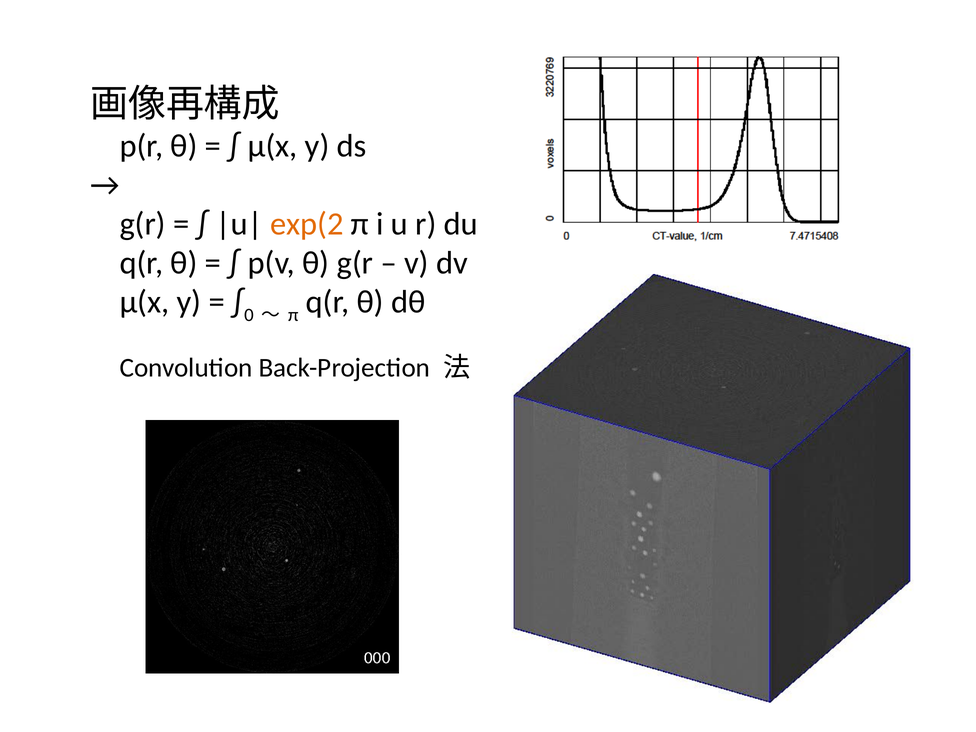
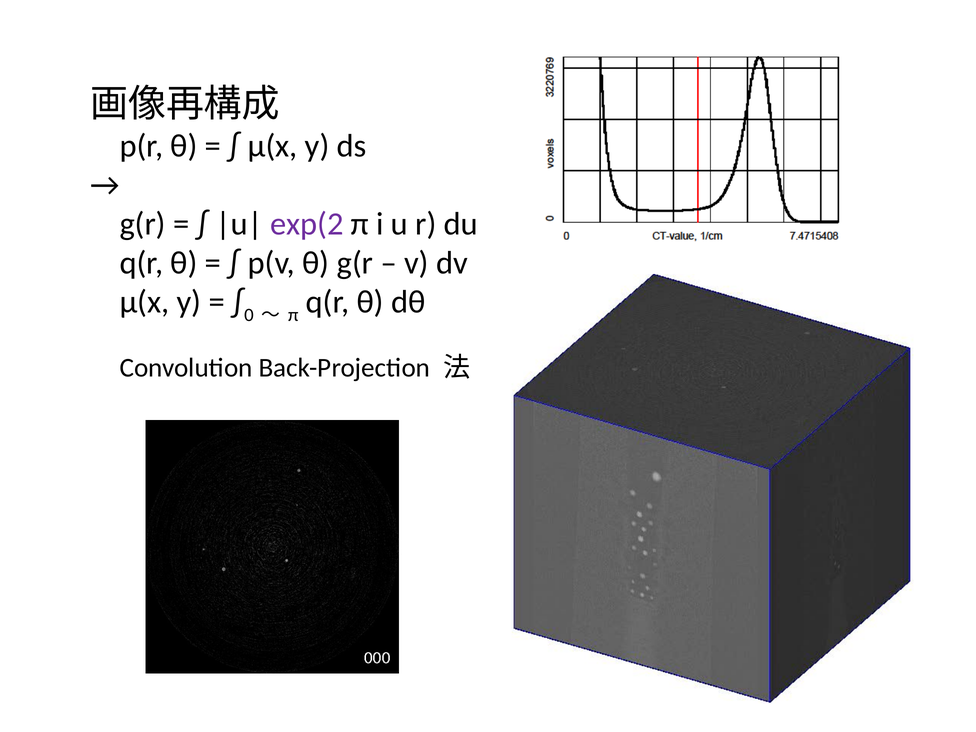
exp(2 colour: orange -> purple (307, 224)
